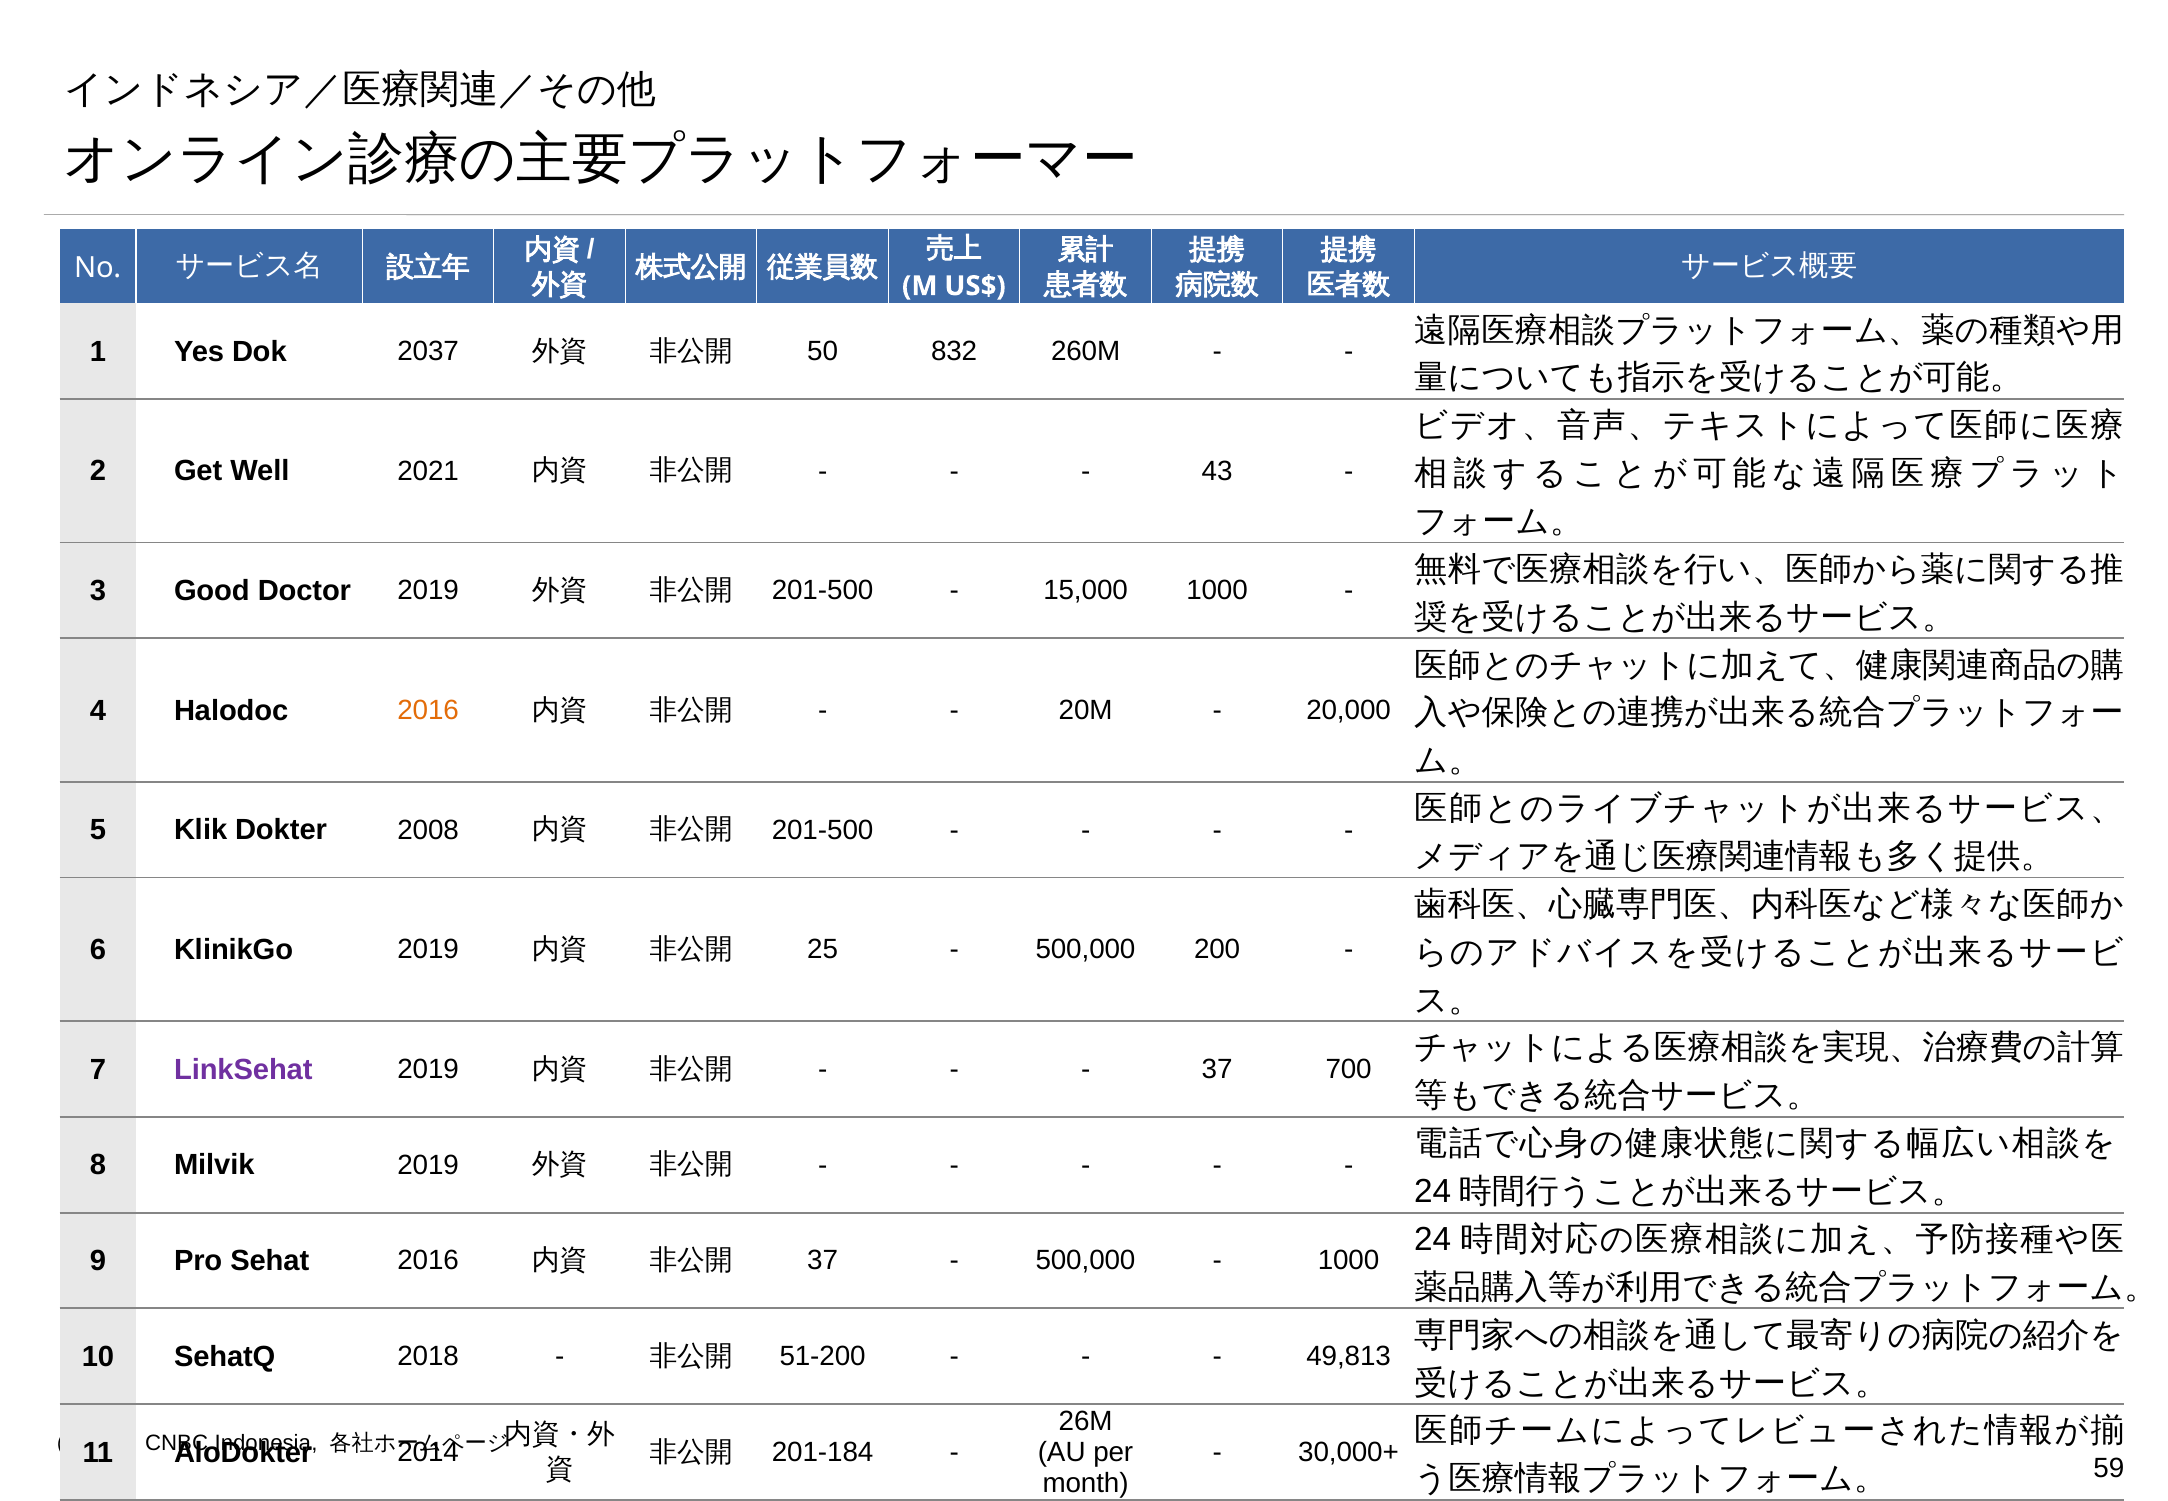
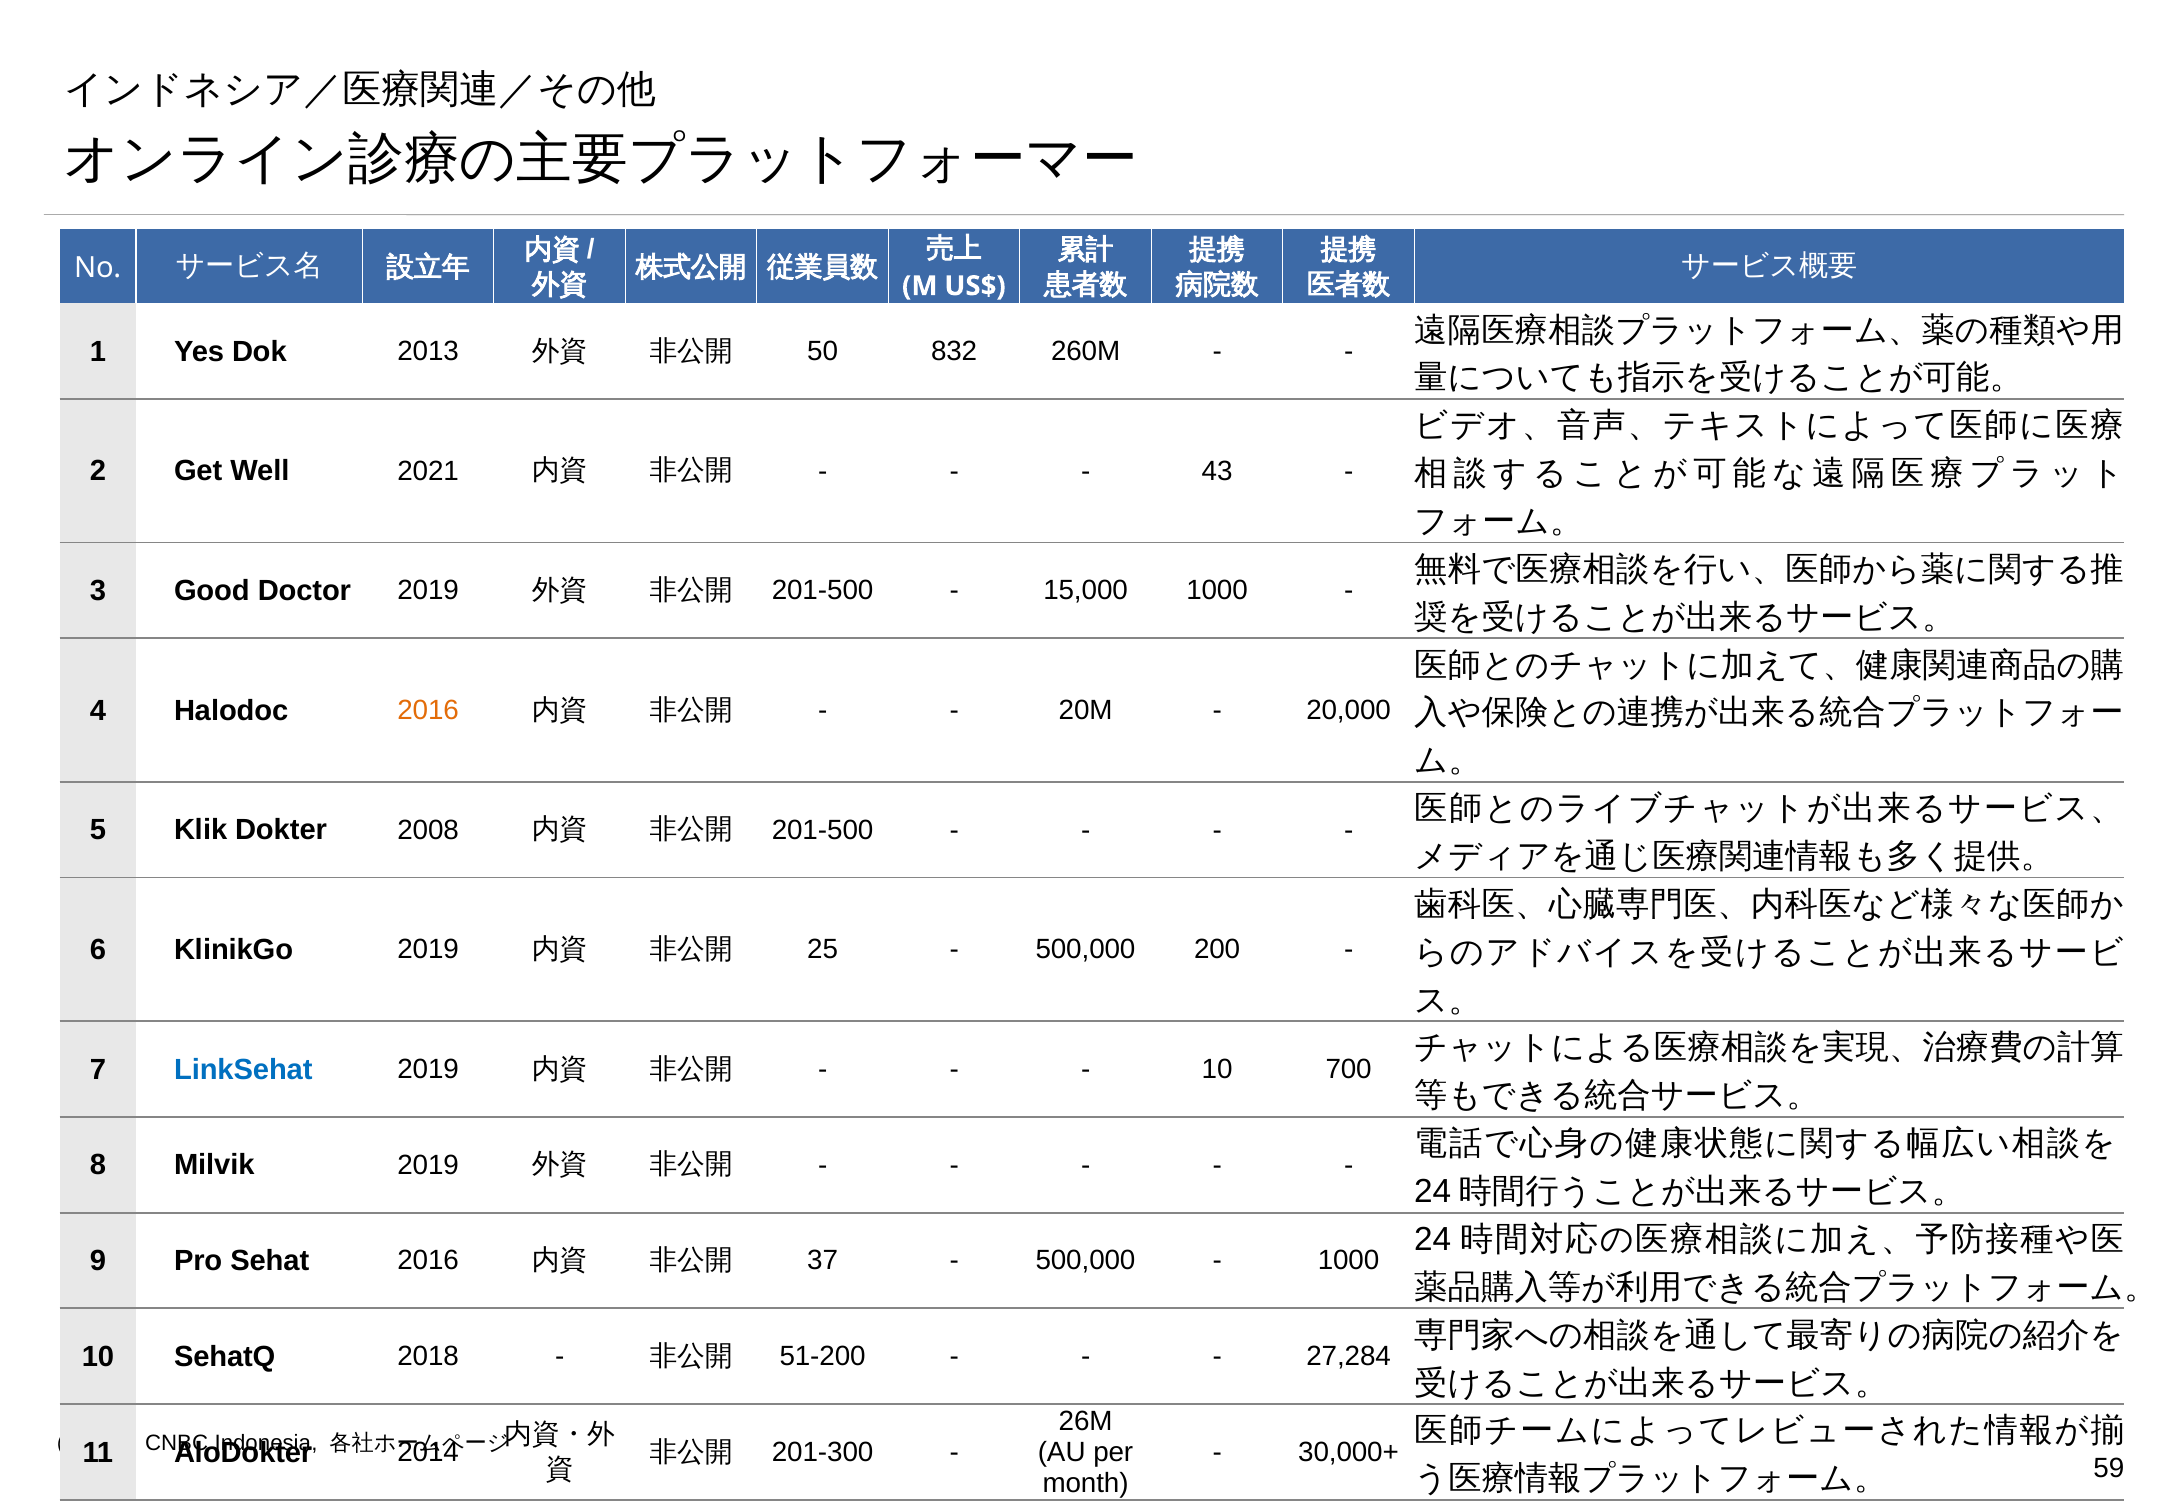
2037: 2037 -> 2013 (428, 351)
LinkSehat colour: purple -> blue (243, 1069)
37: 37 -> 10 (1217, 1069)
49,813: 49,813 -> 27,284 (1349, 1356)
201-184: 201-184 -> 201-300 (823, 1452)
